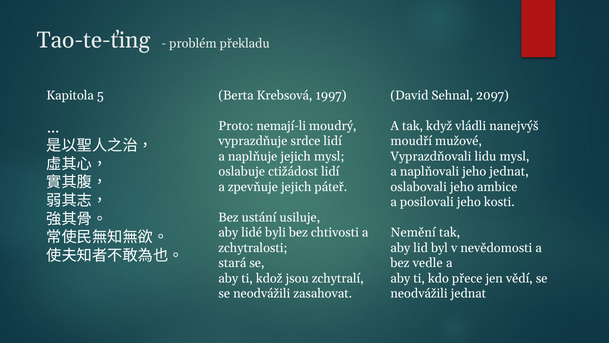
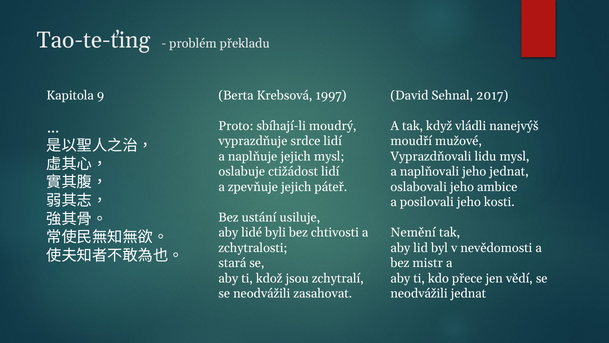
5: 5 -> 9 (101, 95)
2097: 2097 -> 2017 (492, 95)
nemají-li: nemají-li -> sbíhají-li (281, 126)
vedle: vedle -> mistr (428, 263)
